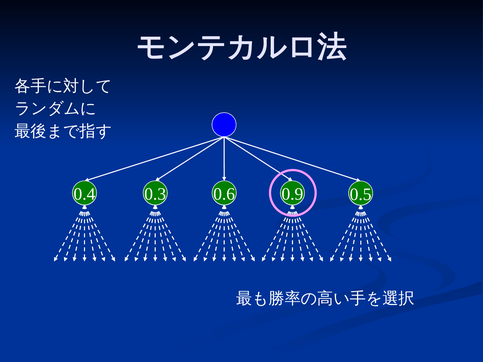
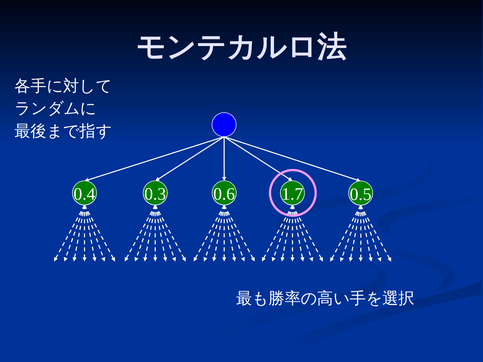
0.9: 0.9 -> 1.7 (292, 194)
